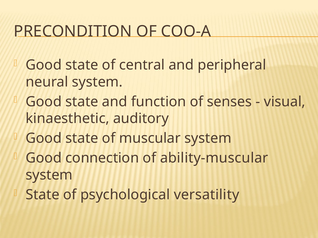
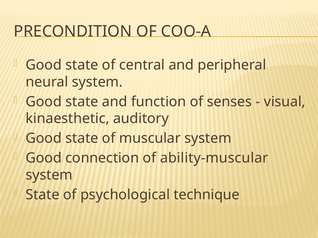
versatility: versatility -> technique (207, 195)
